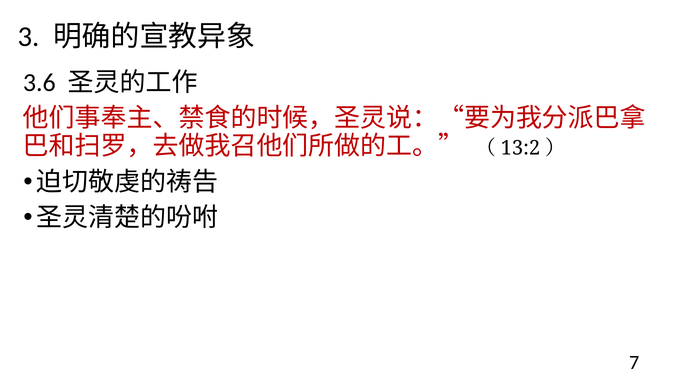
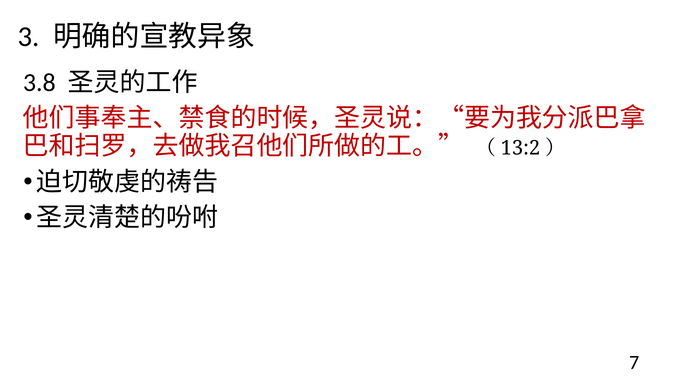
3.6: 3.6 -> 3.8 (39, 83)
